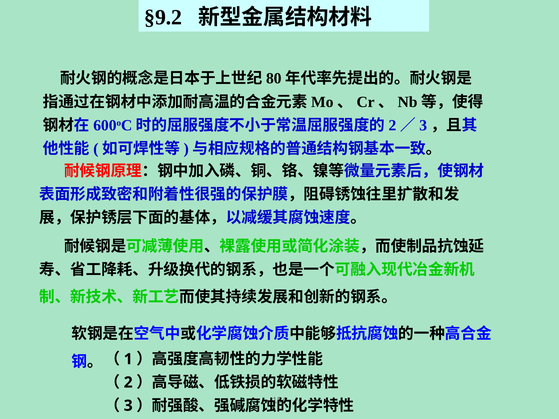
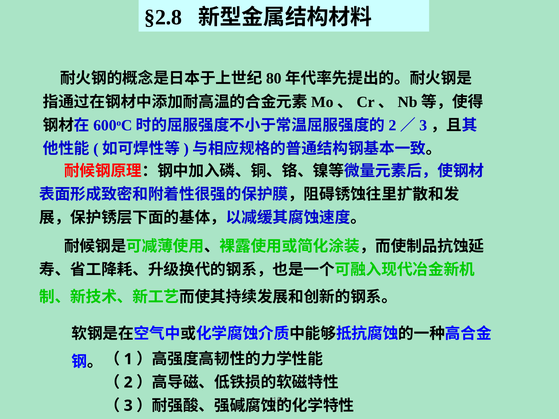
§9.2: §9.2 -> §2.8 (163, 17)
